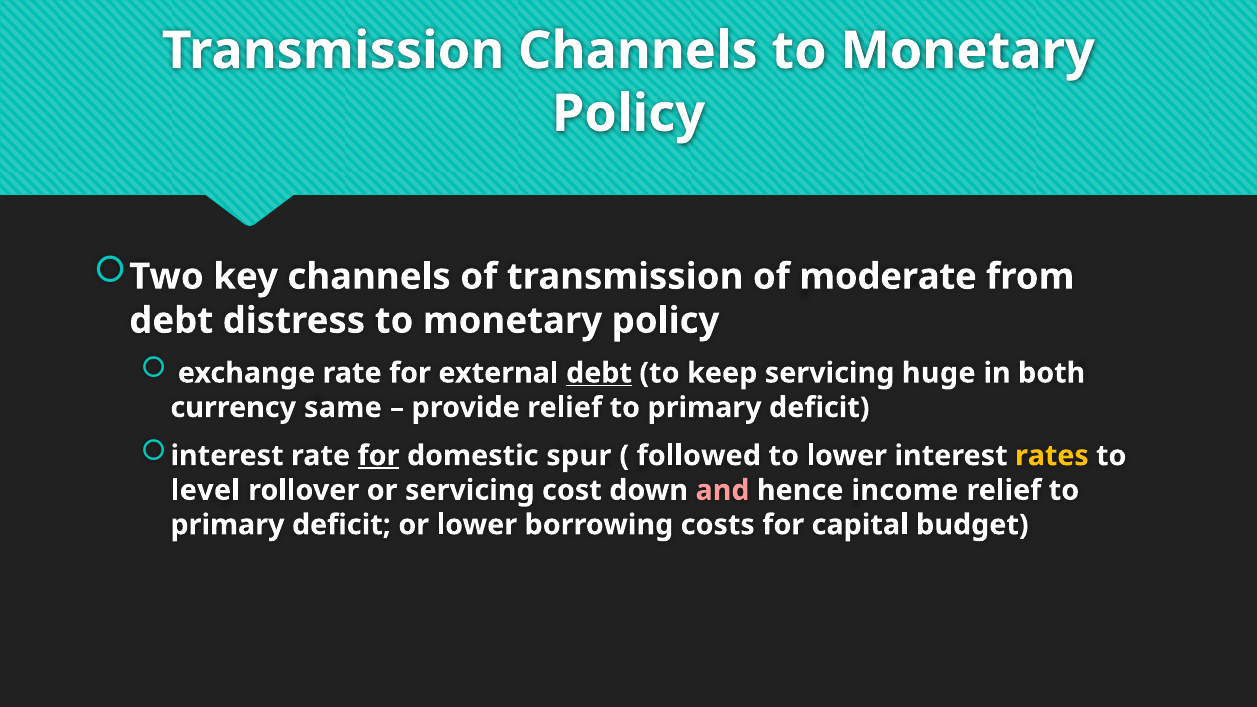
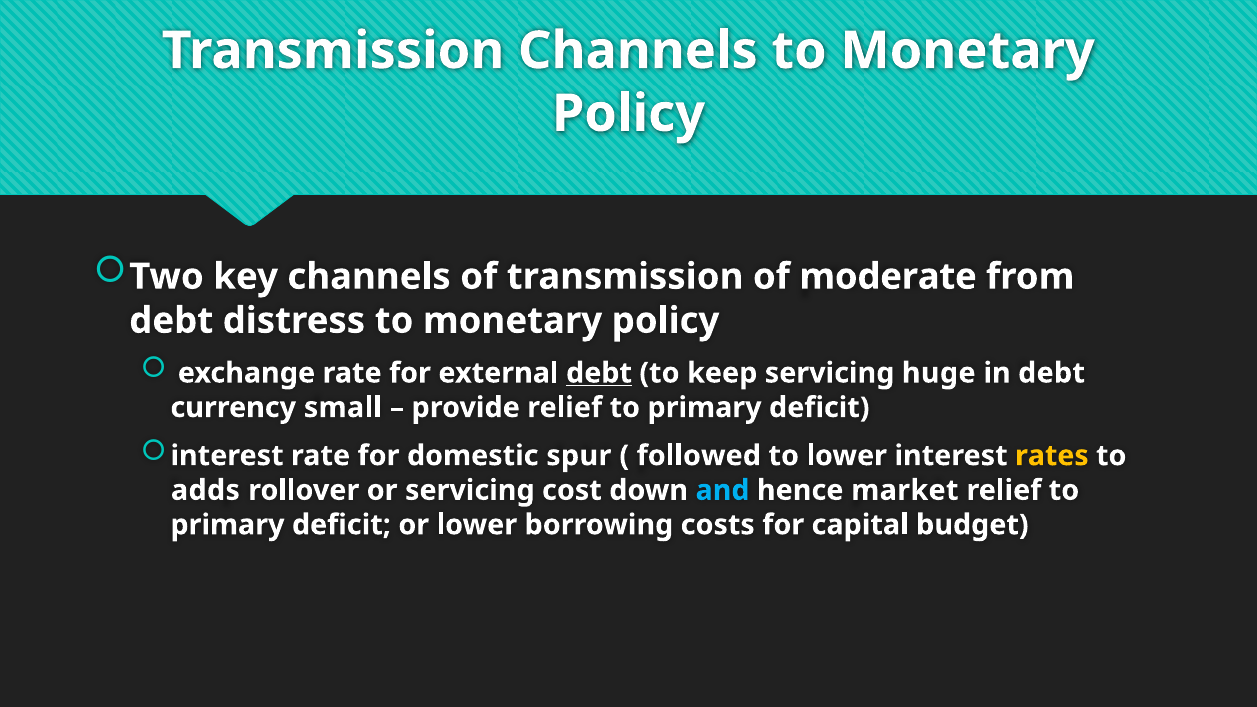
in both: both -> debt (1052, 373)
same: same -> small (343, 408)
for underline: present -> none (379, 456)
level: level -> adds (205, 490)
and colour: pink -> light blue (723, 490)
income: income -> market (905, 490)
